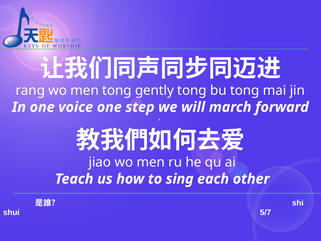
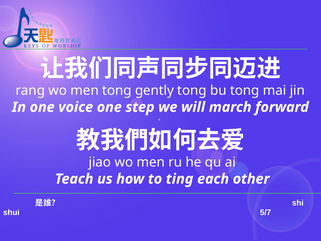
sing: sing -> ting (180, 179)
